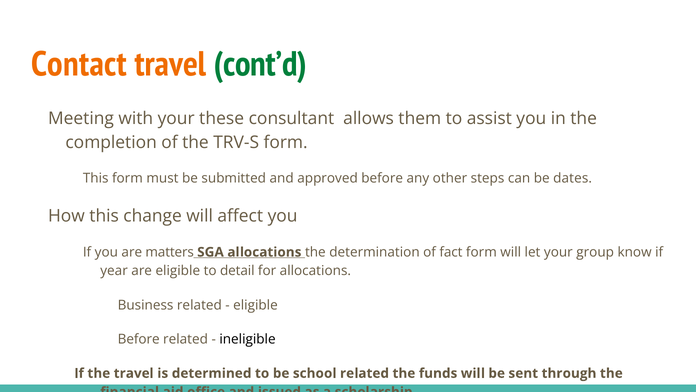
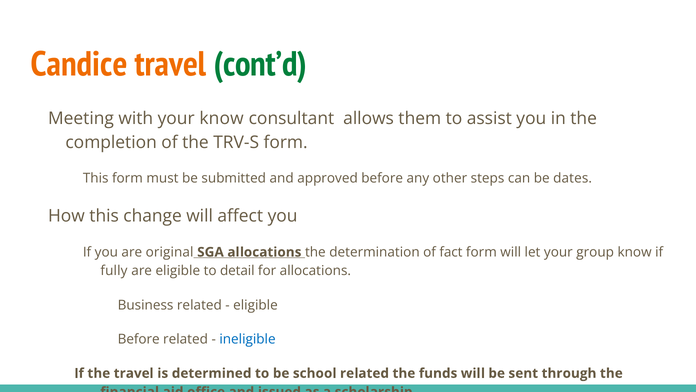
Contact: Contact -> Candice (79, 64)
your these: these -> know (222, 118)
matters: matters -> original (170, 252)
year: year -> fully (114, 271)
ineligible colour: black -> blue (248, 339)
